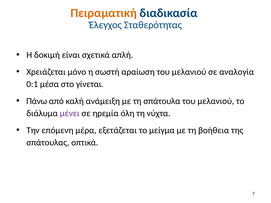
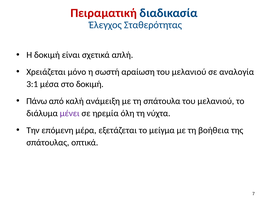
Πειραματική colour: orange -> red (104, 13)
0:1: 0:1 -> 3:1 (32, 84)
στο γίνεται: γίνεται -> δοκιμή (90, 84)
